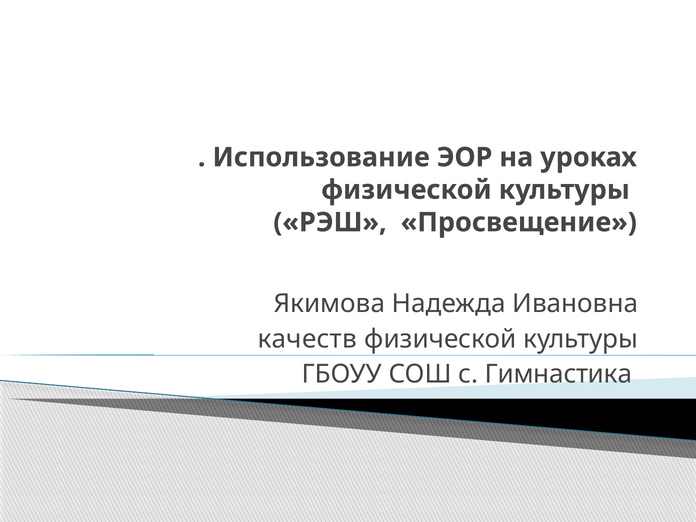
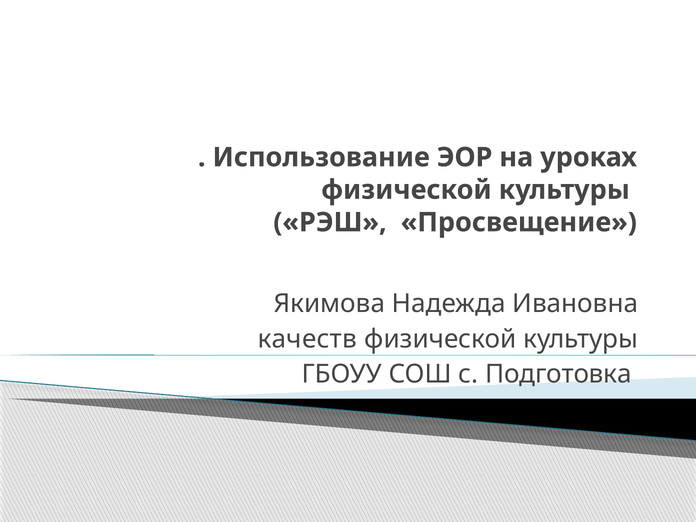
Гимнастика: Гимнастика -> Подготовка (558, 374)
